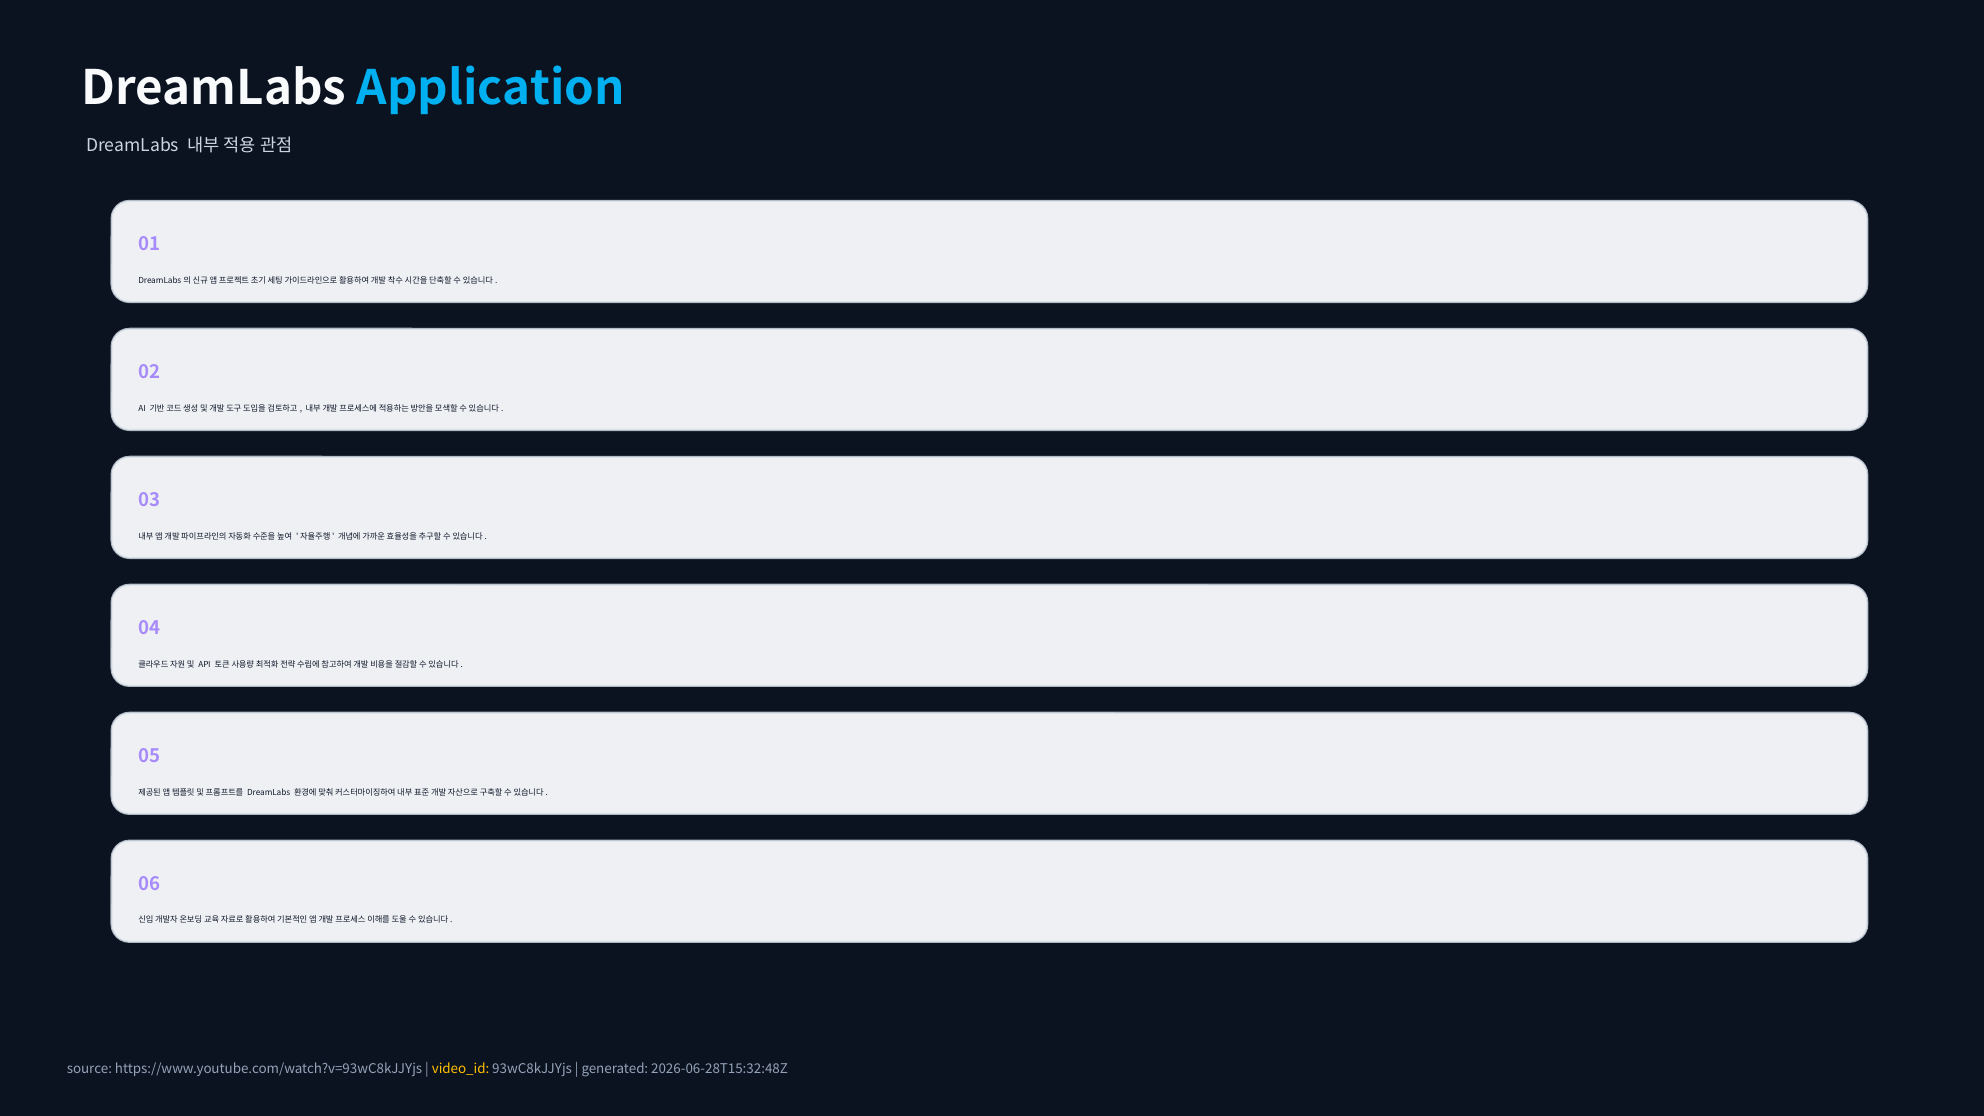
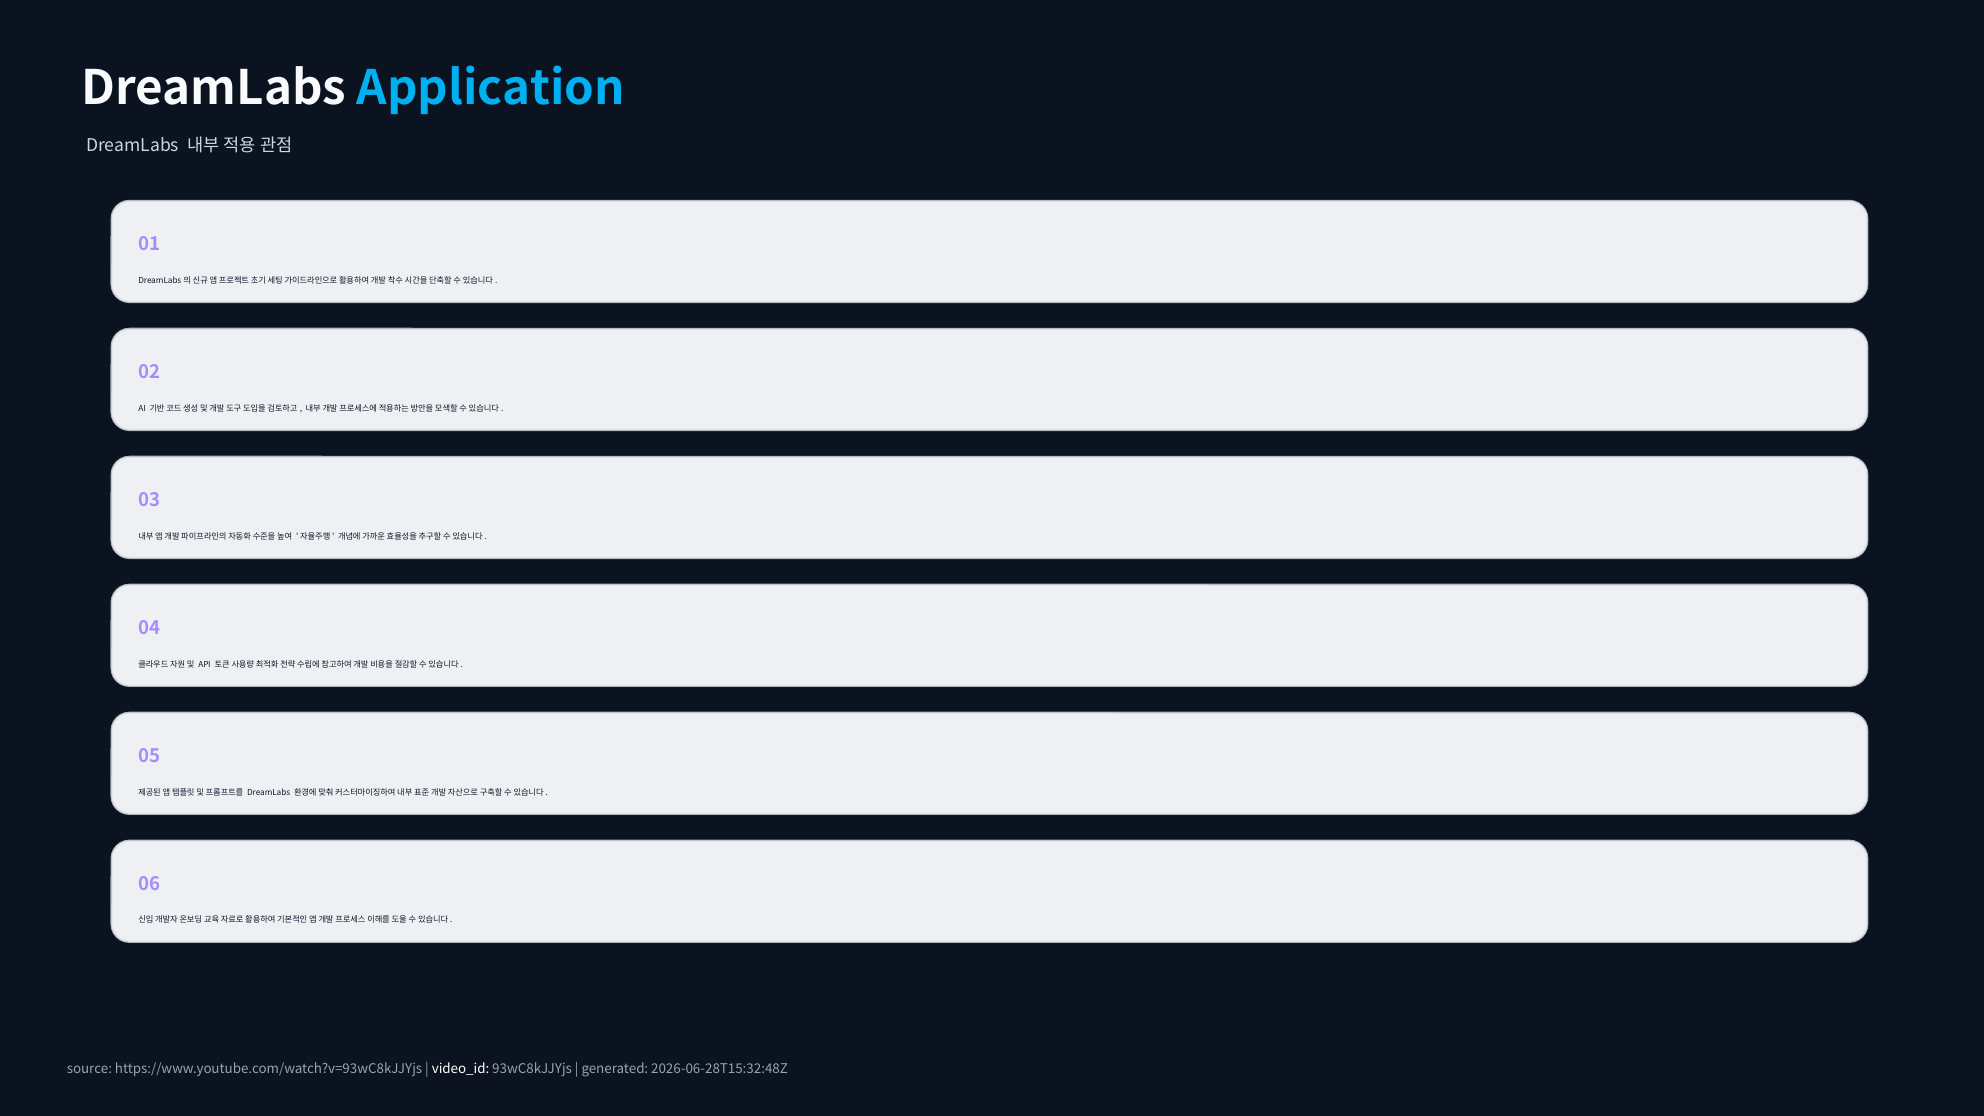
video_id colour: yellow -> white (461, 1069)
